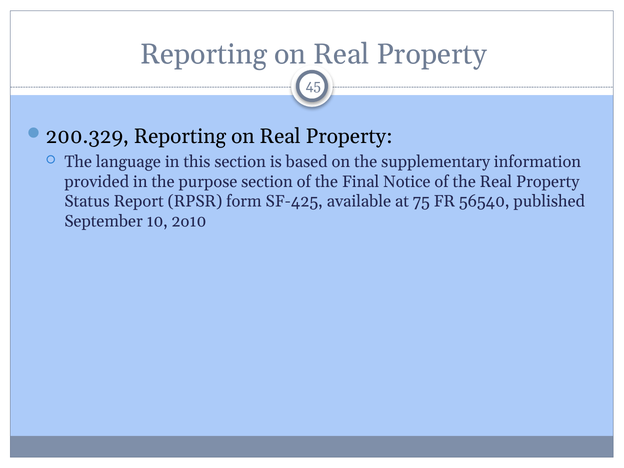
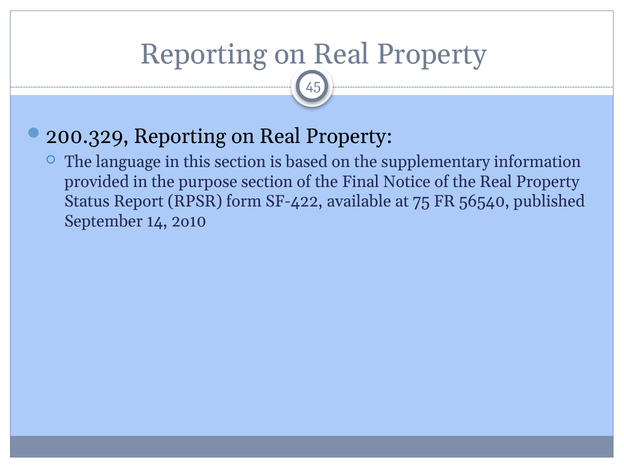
SF-425: SF-425 -> SF-422 (294, 201)
10: 10 -> 14 (157, 221)
